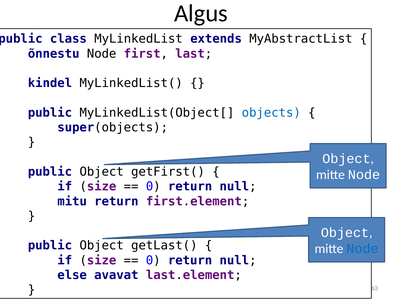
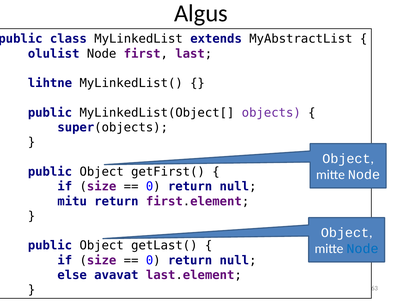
õnnestu: õnnestu -> olulist (54, 54)
kindel: kindel -> lihtne (50, 83)
objects colour: blue -> purple (271, 113)
